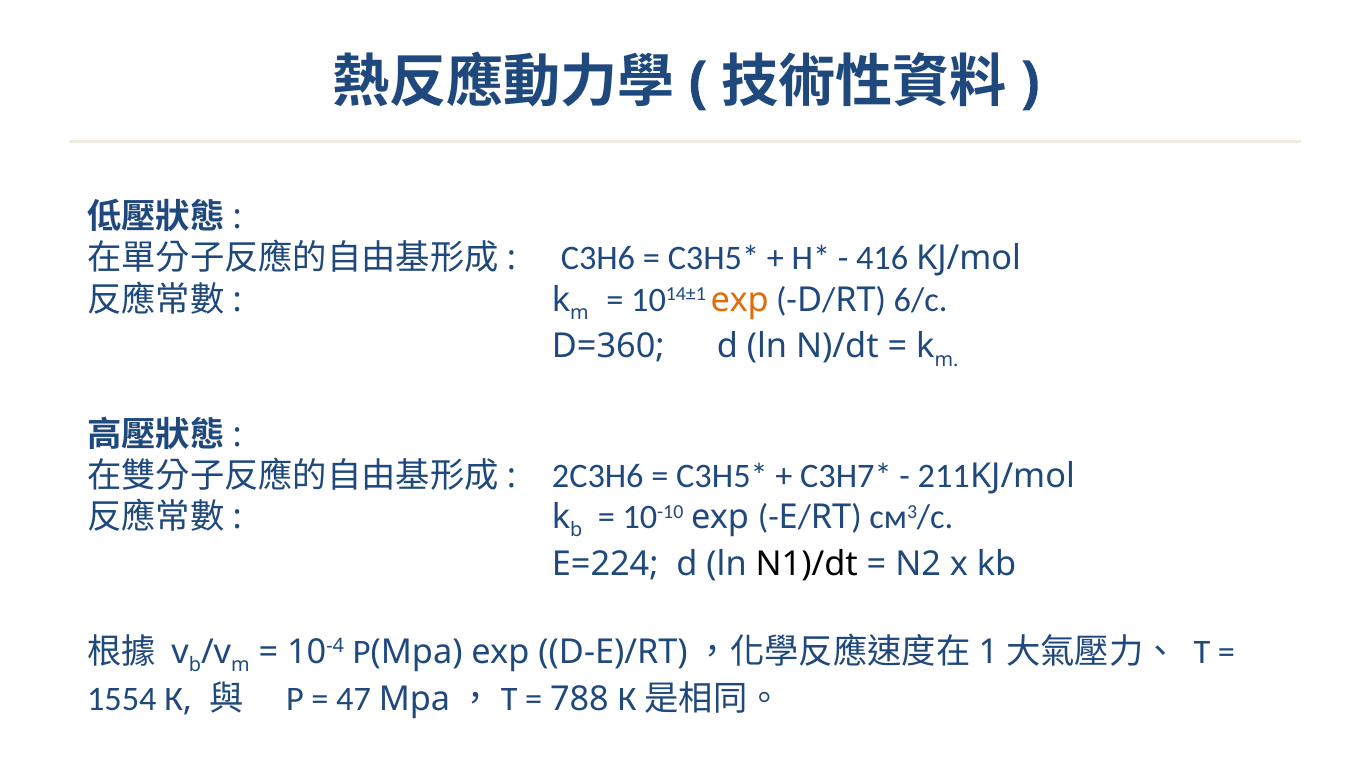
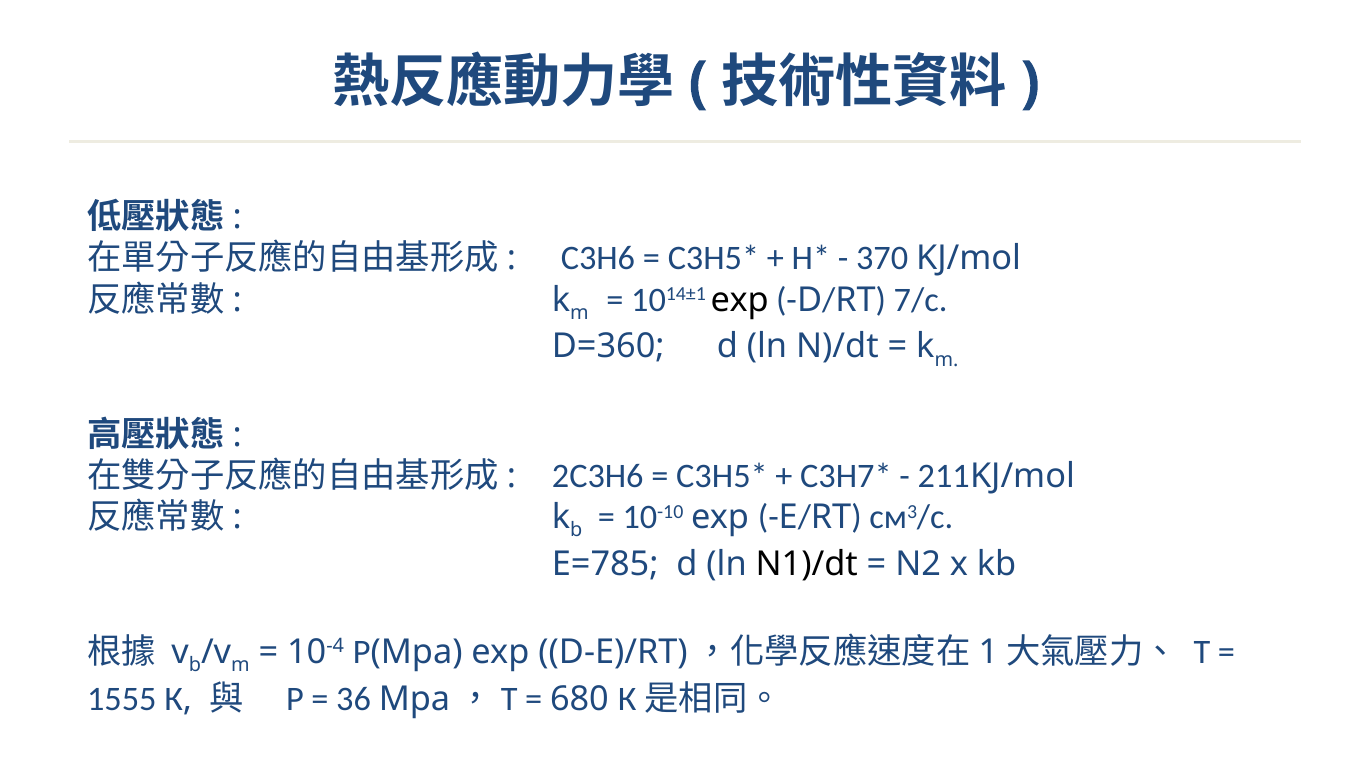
416: 416 -> 370 (882, 259)
exp colour: orange -> black (740, 300)
6/с: 6/с -> 7/с (921, 300)
E=224: E=224 -> E=785 (605, 564)
1554: 1554 -> 1555 (122, 699)
47: 47 -> 36 (354, 699)
788: 788 -> 680 (579, 699)
